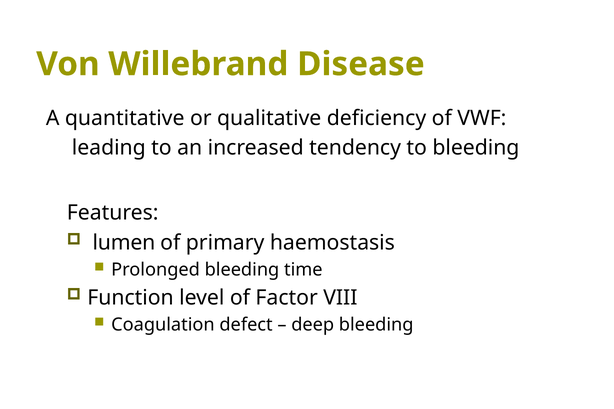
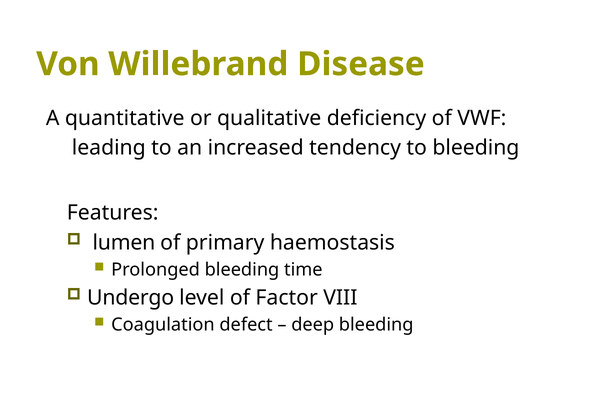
Function: Function -> Undergo (131, 298)
